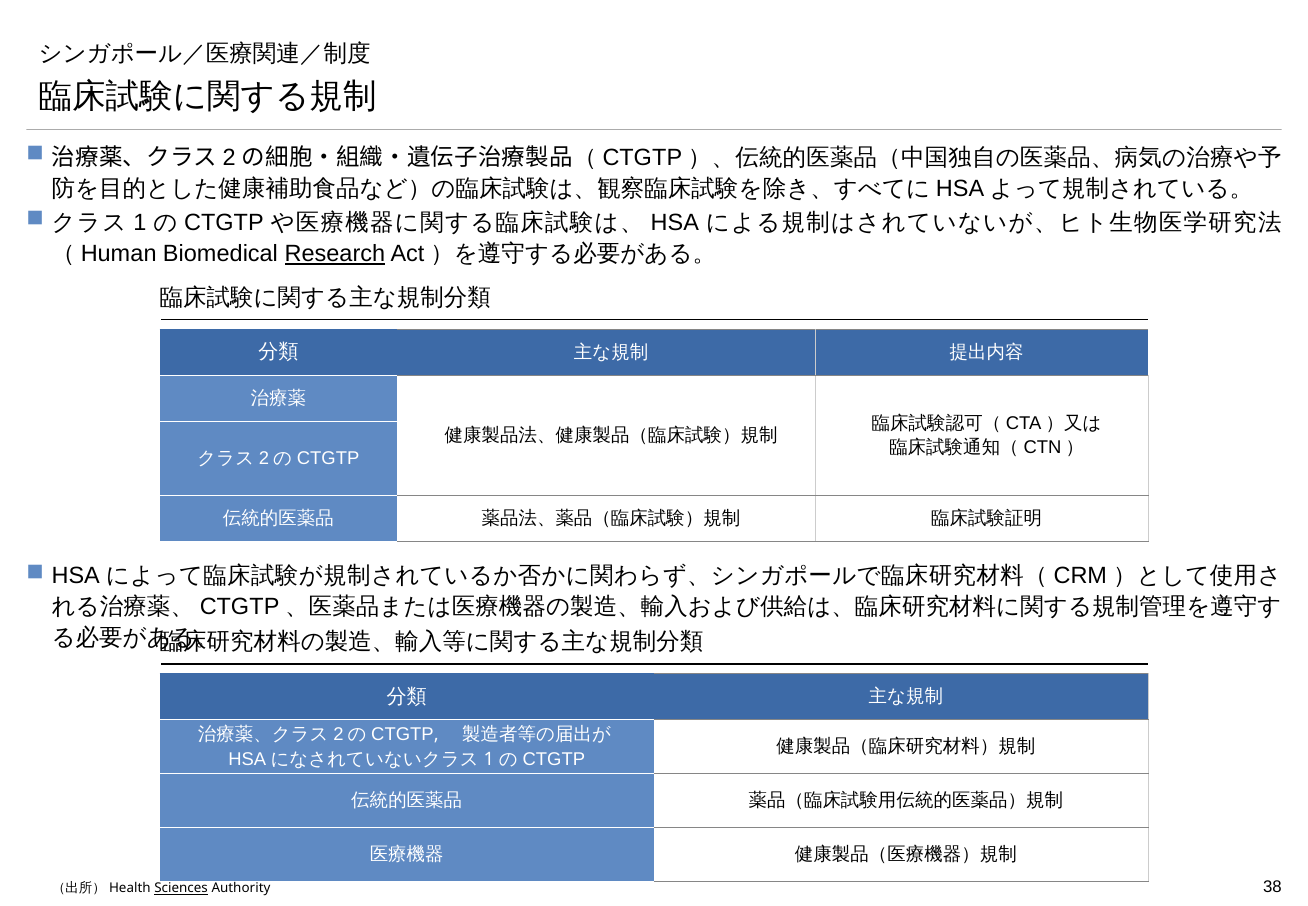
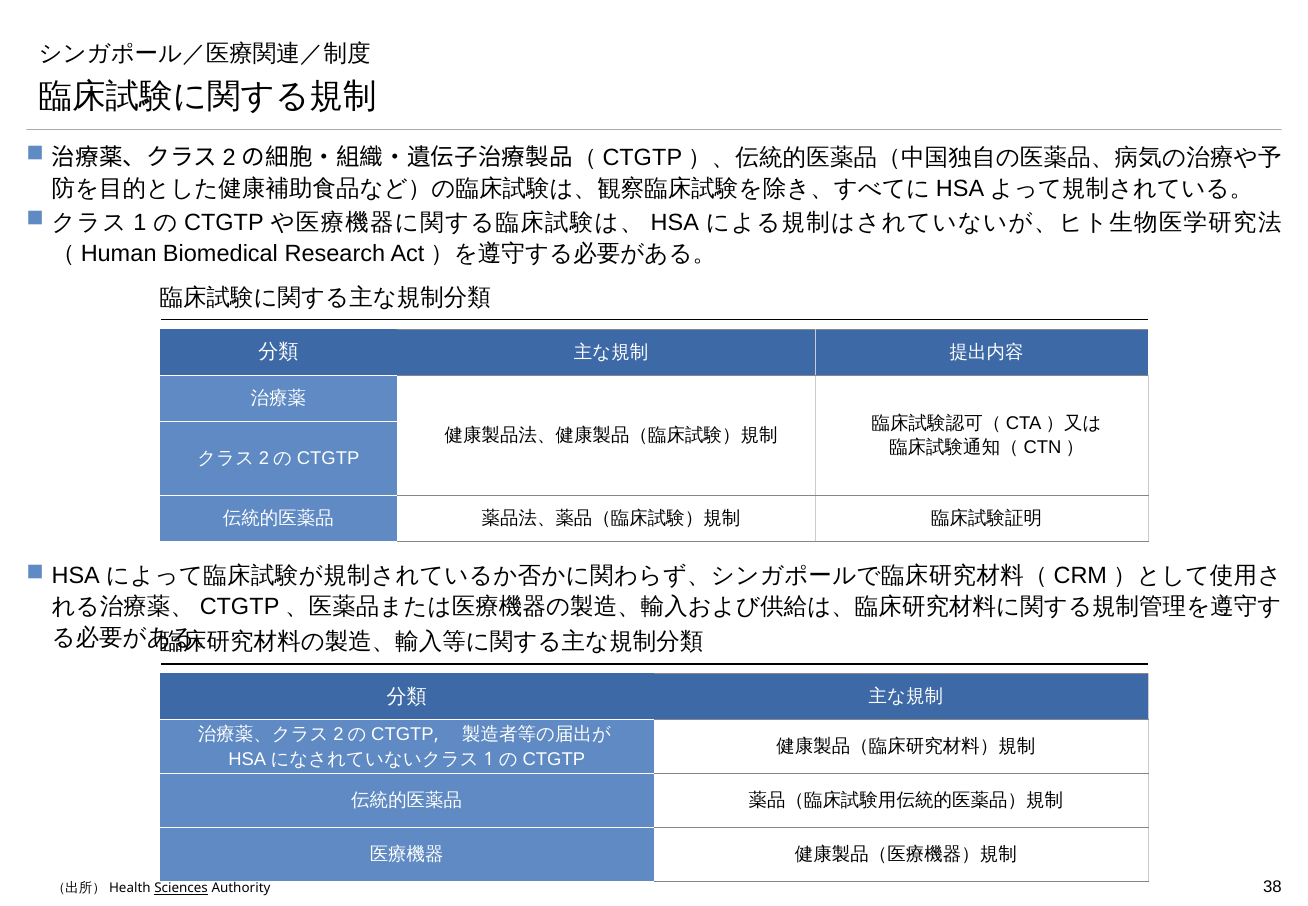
Research underline: present -> none (335, 254)
